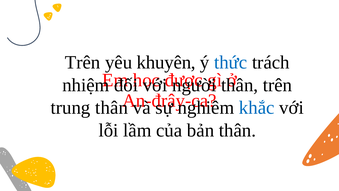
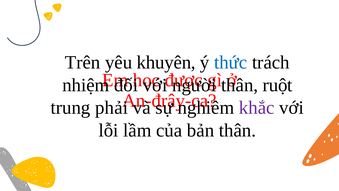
trên: trên -> ruột (278, 85)
trung thân: thân -> phải (112, 108)
khắc colour: blue -> purple (257, 108)
